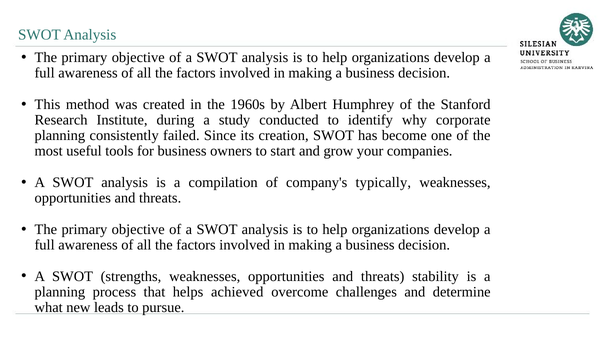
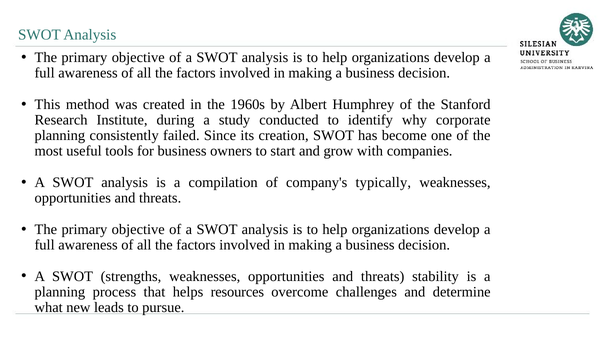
your: your -> with (370, 151)
achieved: achieved -> resources (237, 292)
